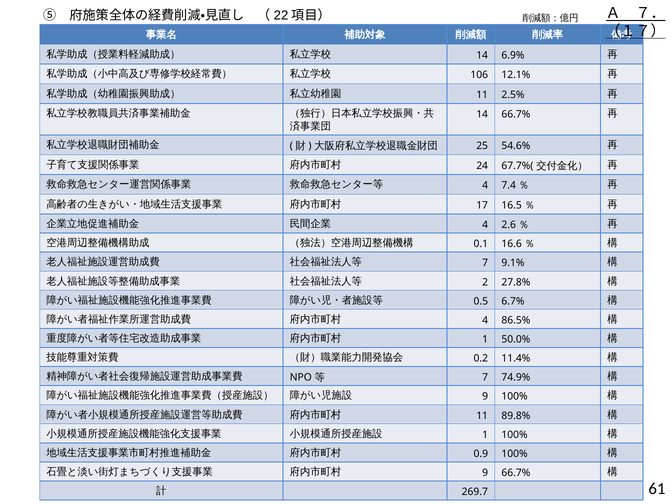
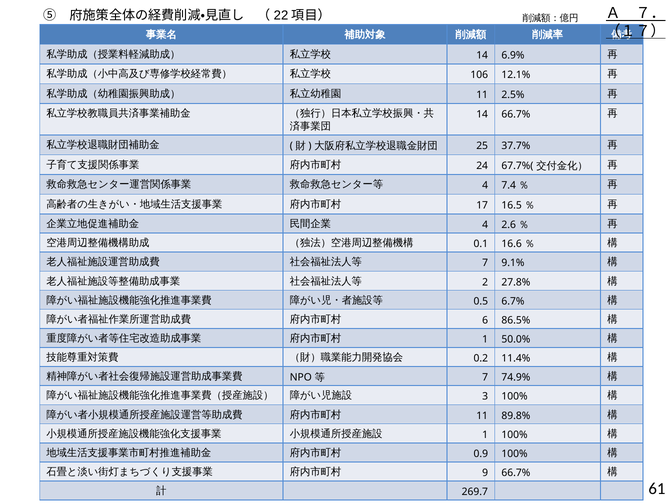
54.6%: 54.6% -> 37.7% (516, 146)
4: 4 -> 6 (485, 320)
9: 9 -> 3 (485, 397)
